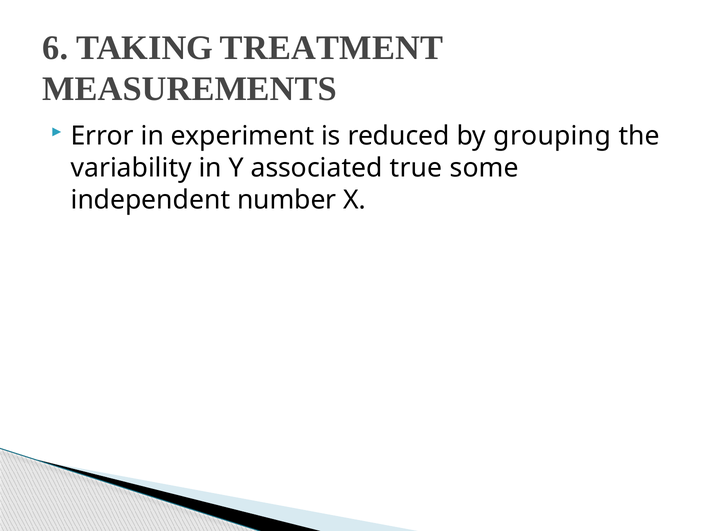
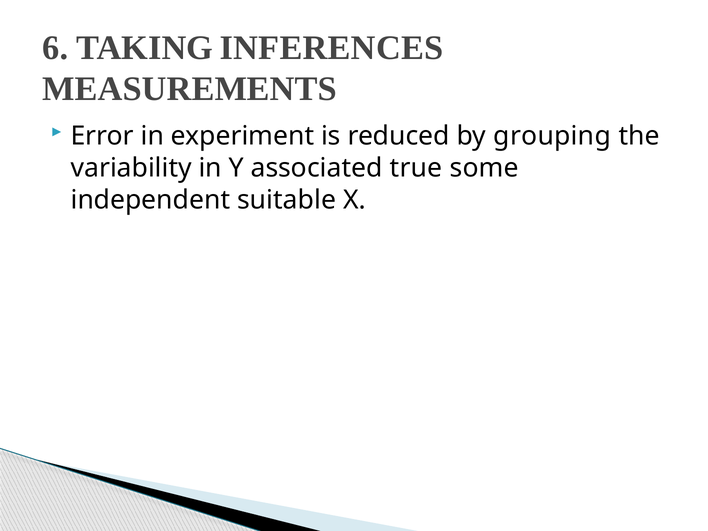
TREATMENT: TREATMENT -> INFERENCES (332, 48)
number: number -> suitable (287, 200)
